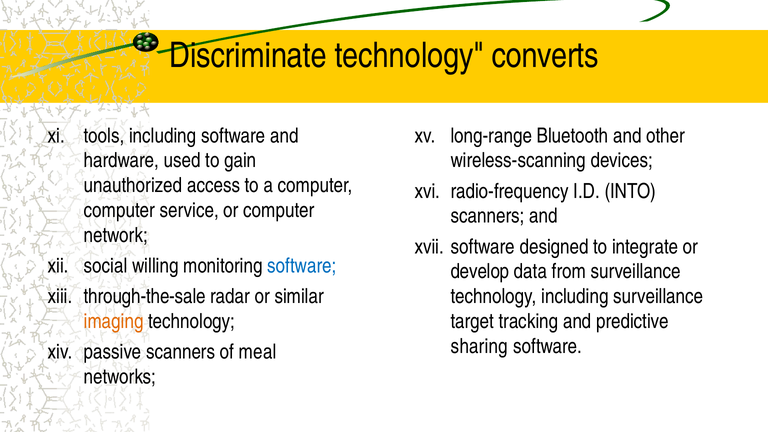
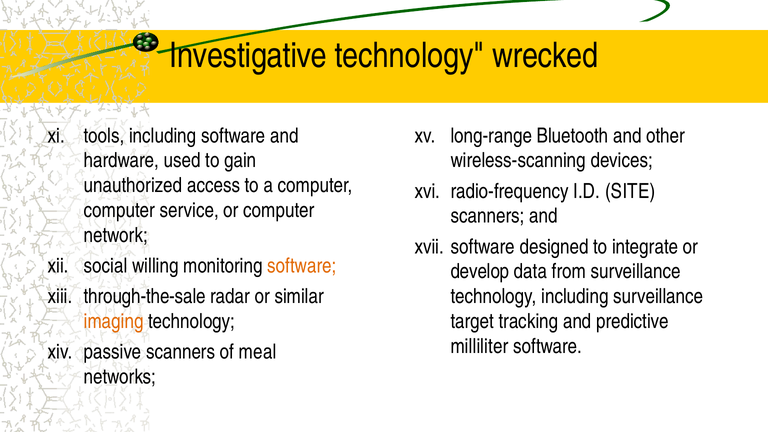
Discriminate: Discriminate -> Investigative (248, 56)
converts: converts -> wrecked (545, 56)
INTO: INTO -> SITE (630, 191)
software colour: blue -> orange (302, 266)
sharing: sharing -> milliliter (479, 346)
